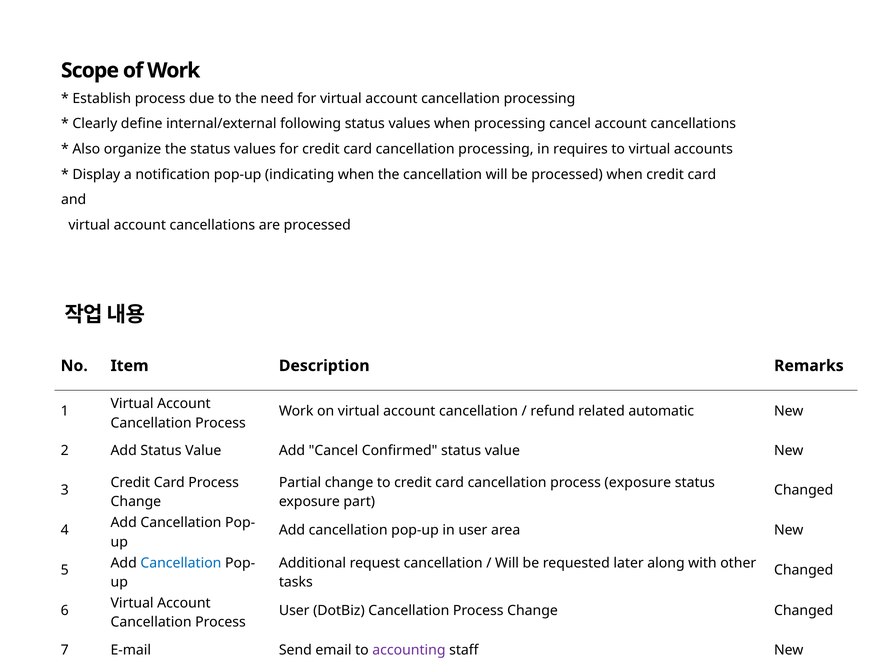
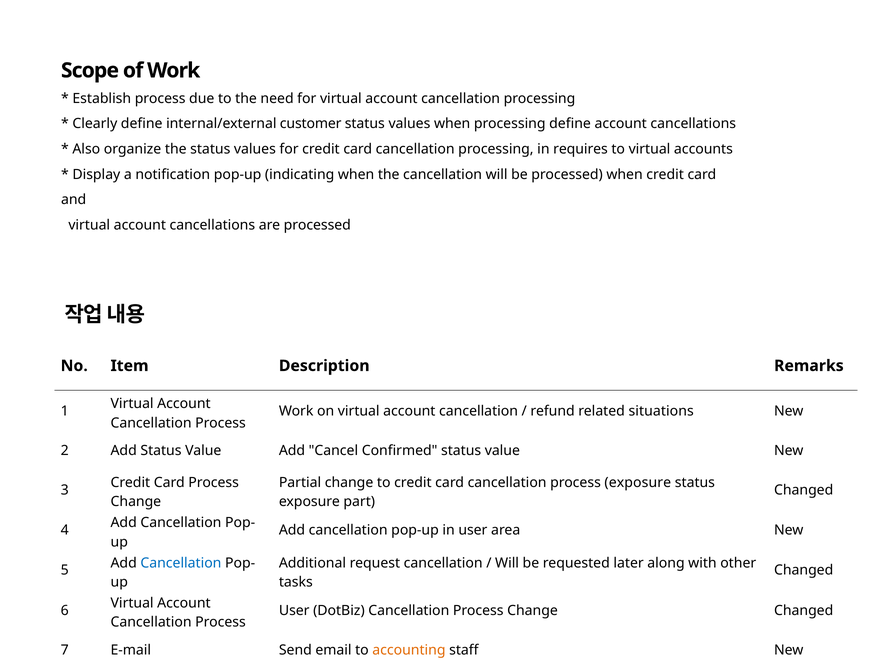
following: following -> customer (311, 124)
processing cancel: cancel -> define (570, 124)
automatic: automatic -> situations (661, 411)
accounting colour: purple -> orange (409, 650)
